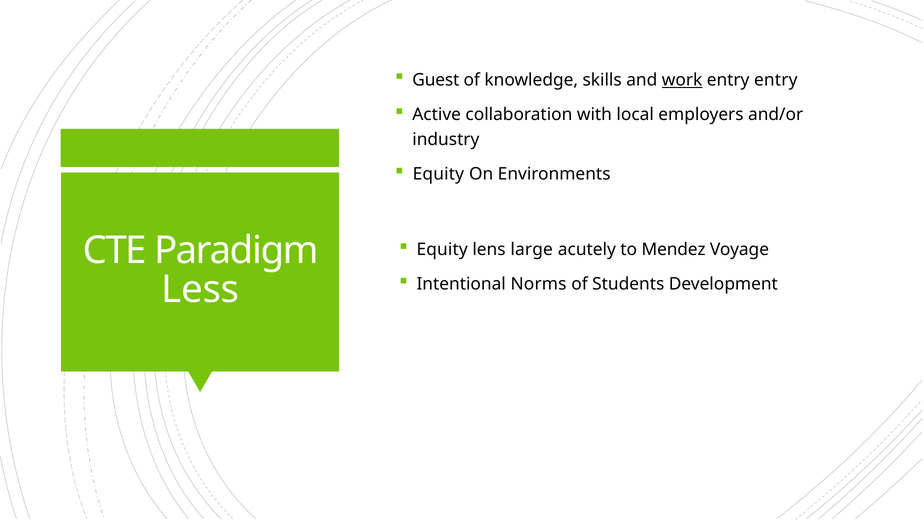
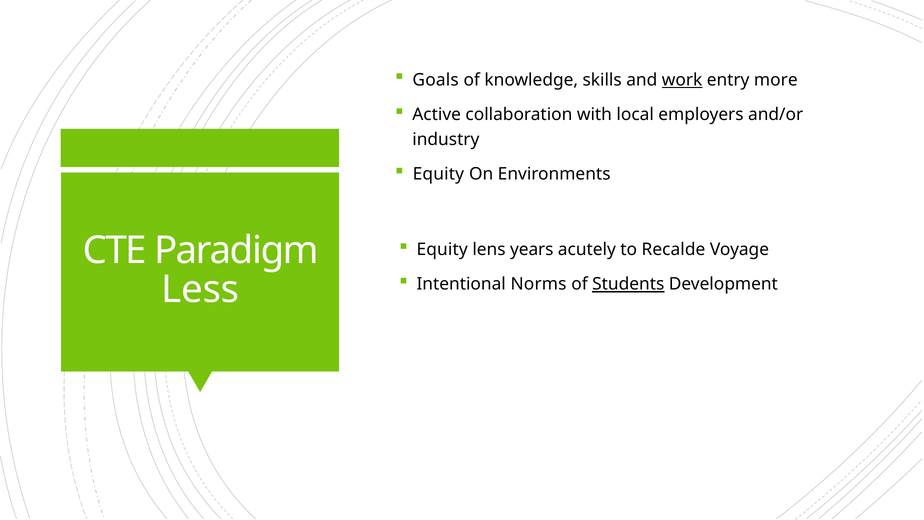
Guest: Guest -> Goals (436, 80)
entry entry: entry -> more (776, 80)
large: large -> years (532, 250)
Mendez: Mendez -> Recalde (673, 250)
Students underline: none -> present (628, 284)
